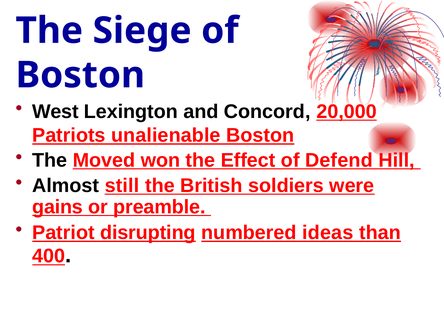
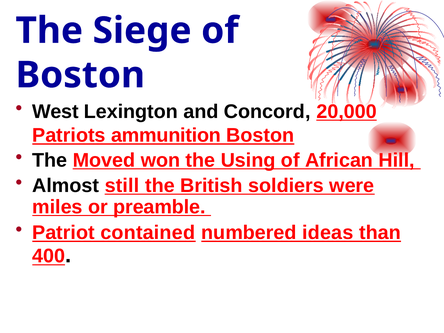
unalienable: unalienable -> ammunition (166, 135)
Effect: Effect -> Using (248, 160)
Defend: Defend -> African (339, 160)
gains: gains -> miles (57, 207)
disrupting: disrupting -> contained (148, 233)
